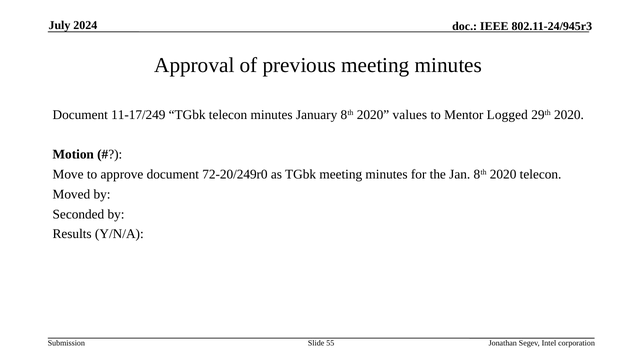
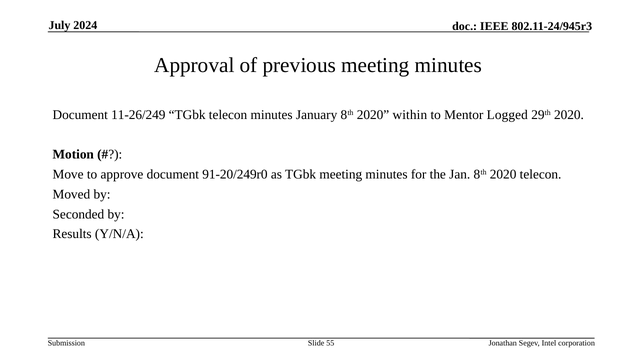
11-17/249: 11-17/249 -> 11-26/249 (138, 115)
values: values -> within (410, 115)
72-20/249r0: 72-20/249r0 -> 91-20/249r0 (235, 175)
